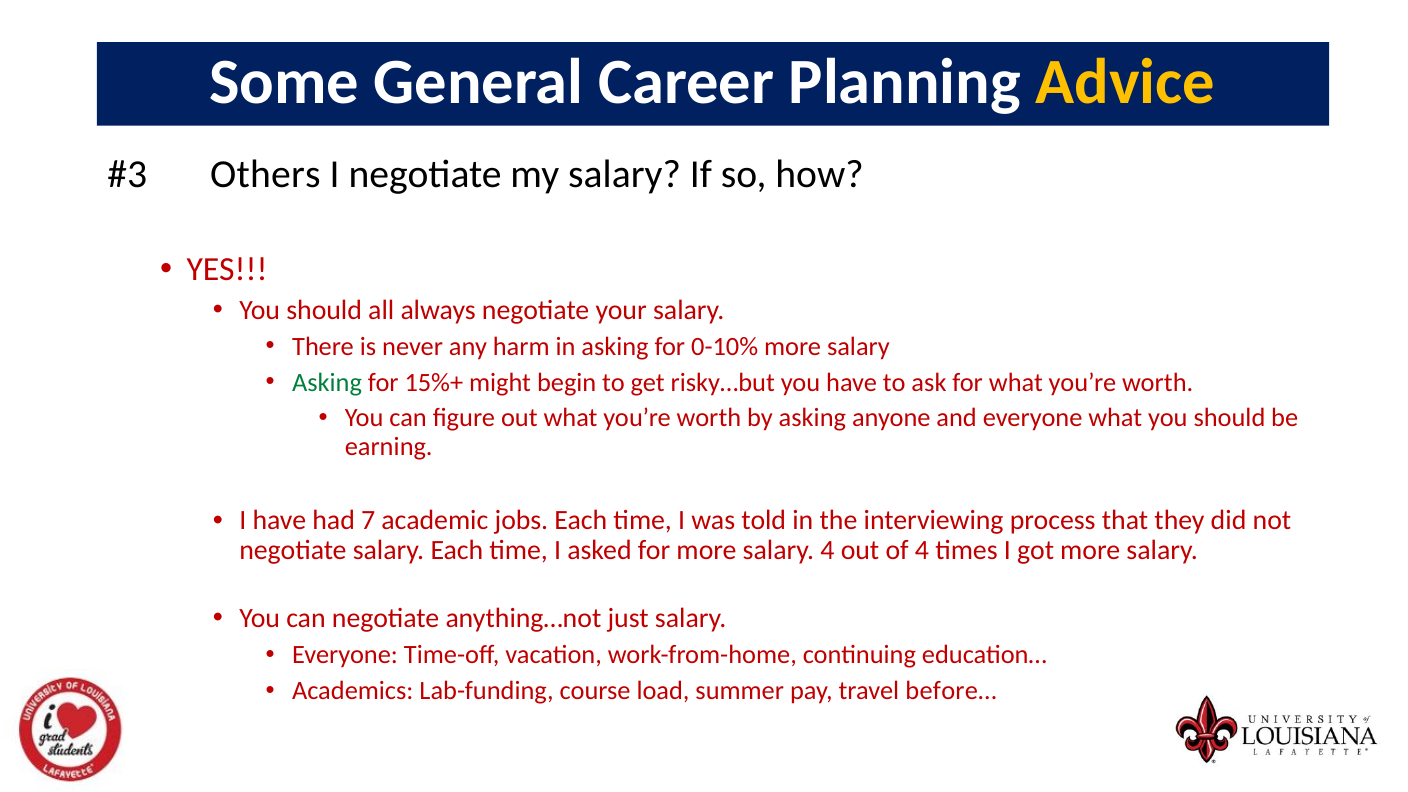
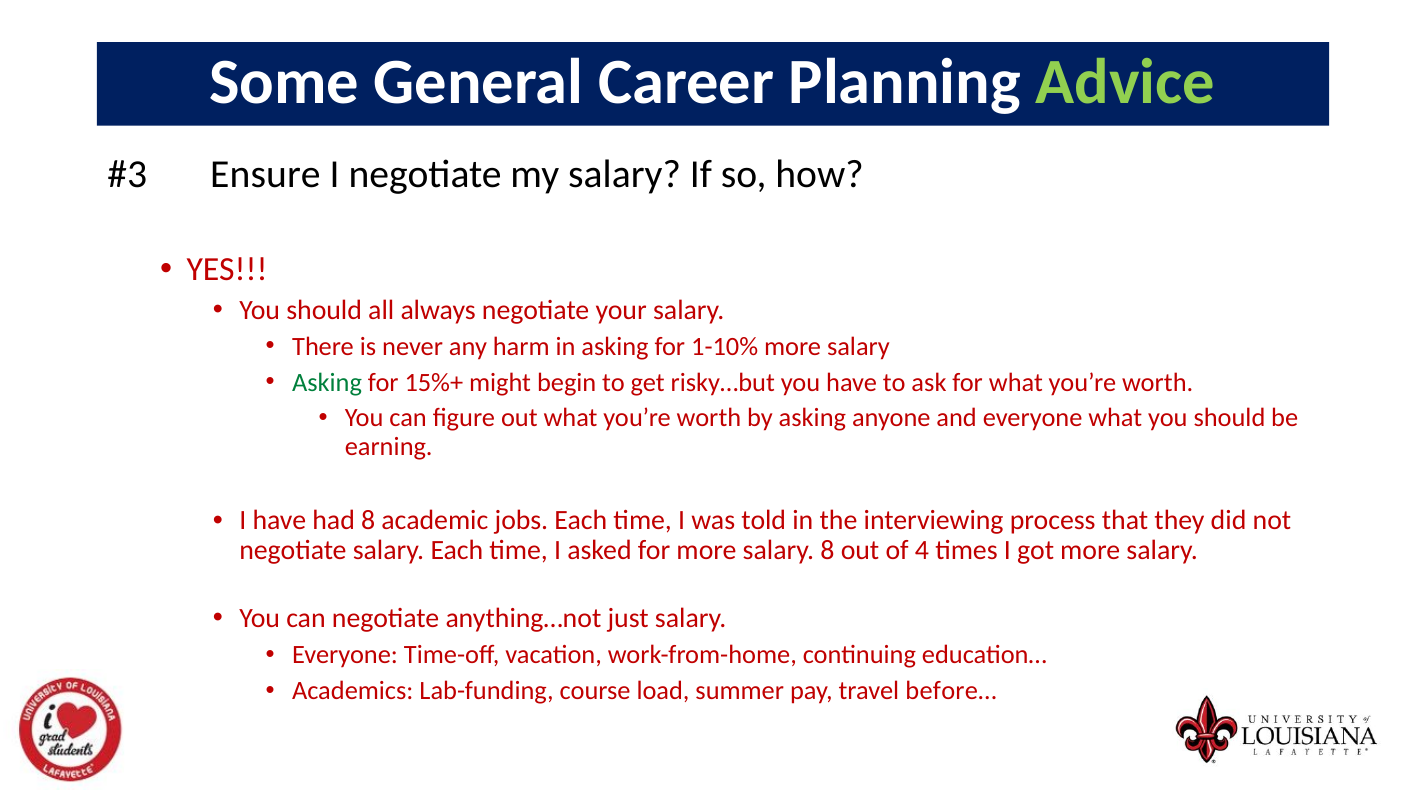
Advice colour: yellow -> light green (1125, 82)
Others: Others -> Ensure (265, 175)
0-10%: 0-10% -> 1-10% (725, 346)
had 7: 7 -> 8 (368, 521)
salary 4: 4 -> 8 (827, 551)
